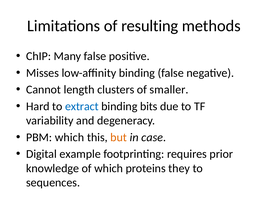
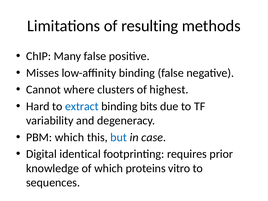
length: length -> where (79, 90)
smaller: smaller -> highest (169, 90)
but colour: orange -> blue (119, 137)
example: example -> identical (80, 154)
they: they -> vitro (179, 168)
